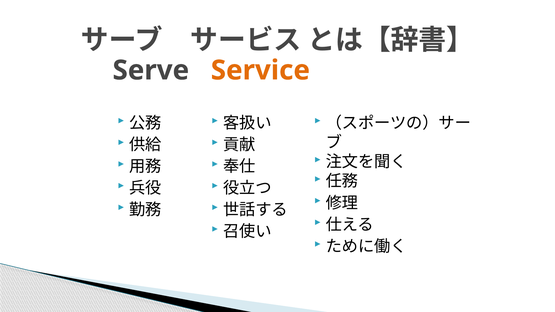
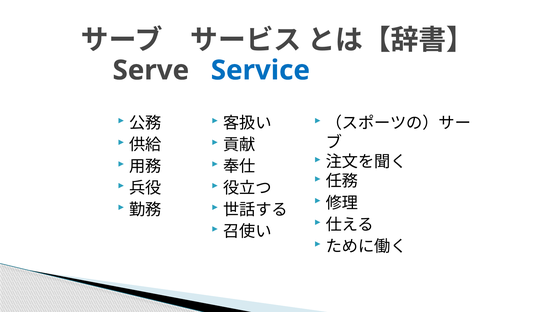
Service colour: orange -> blue (260, 70)
